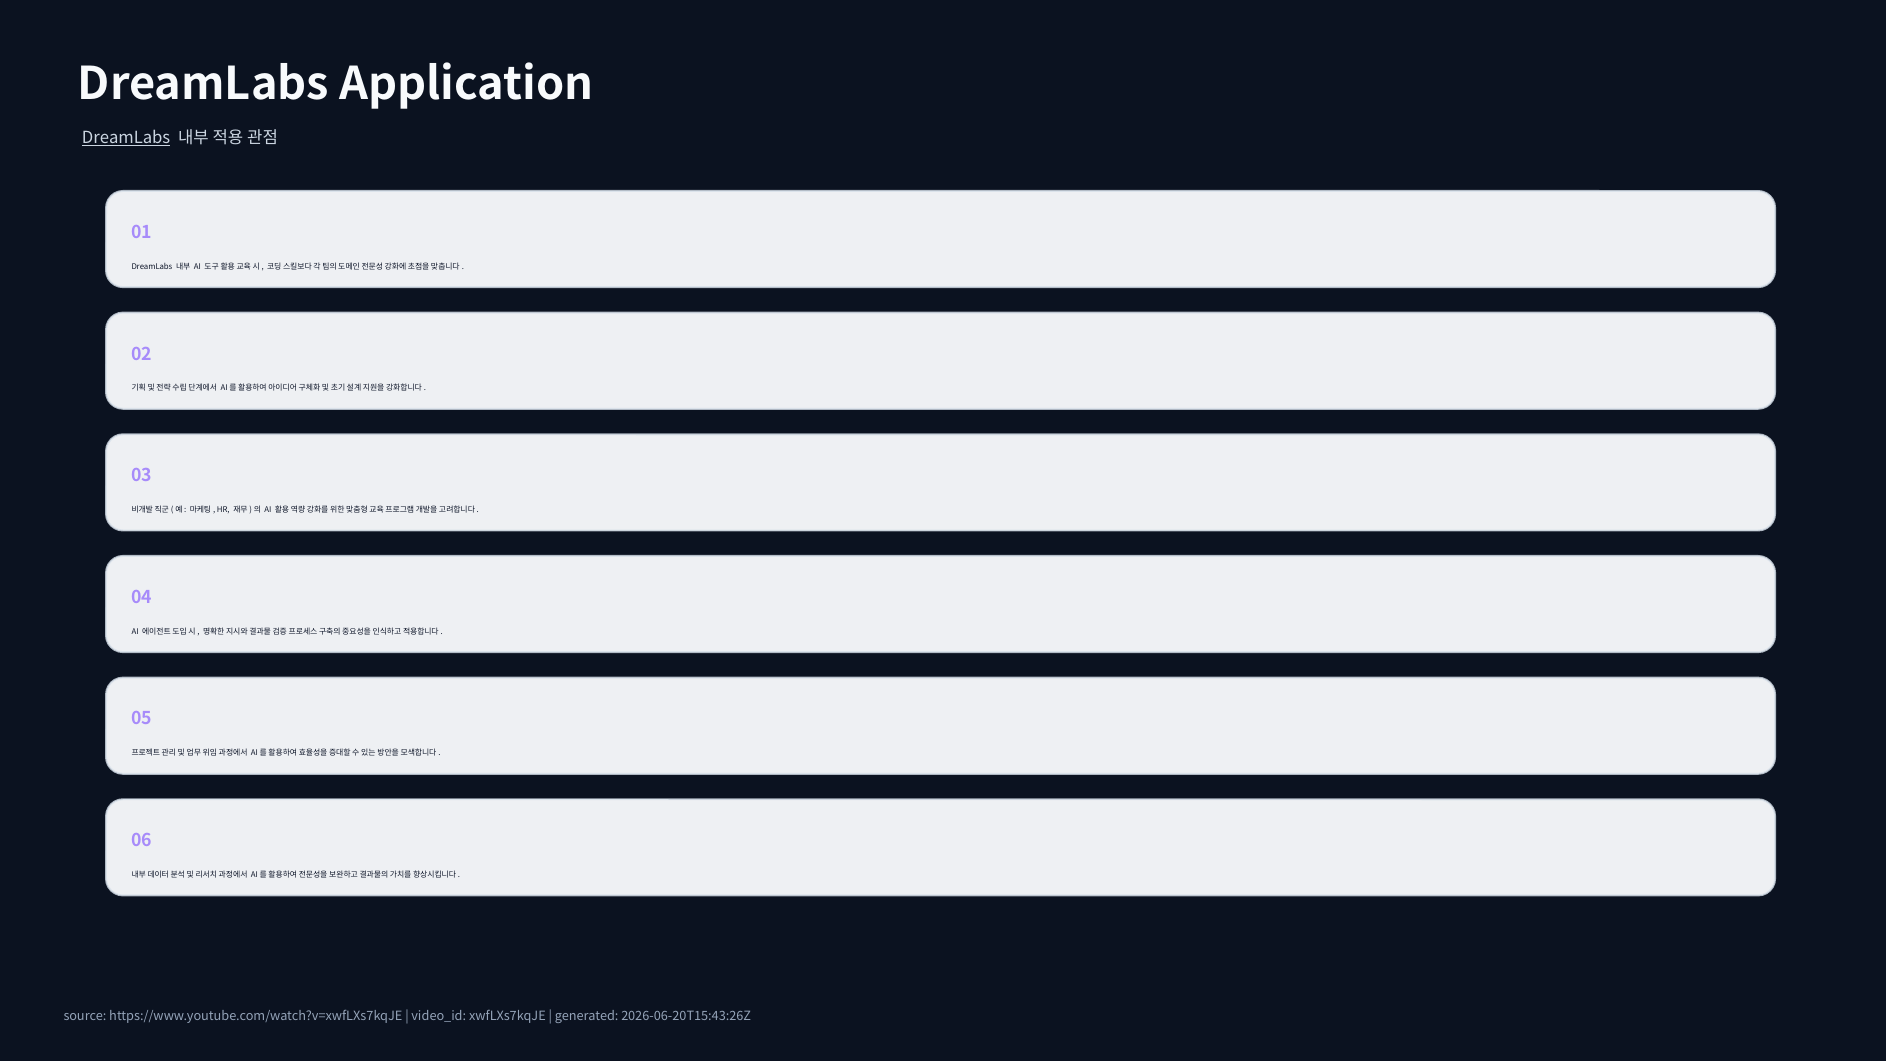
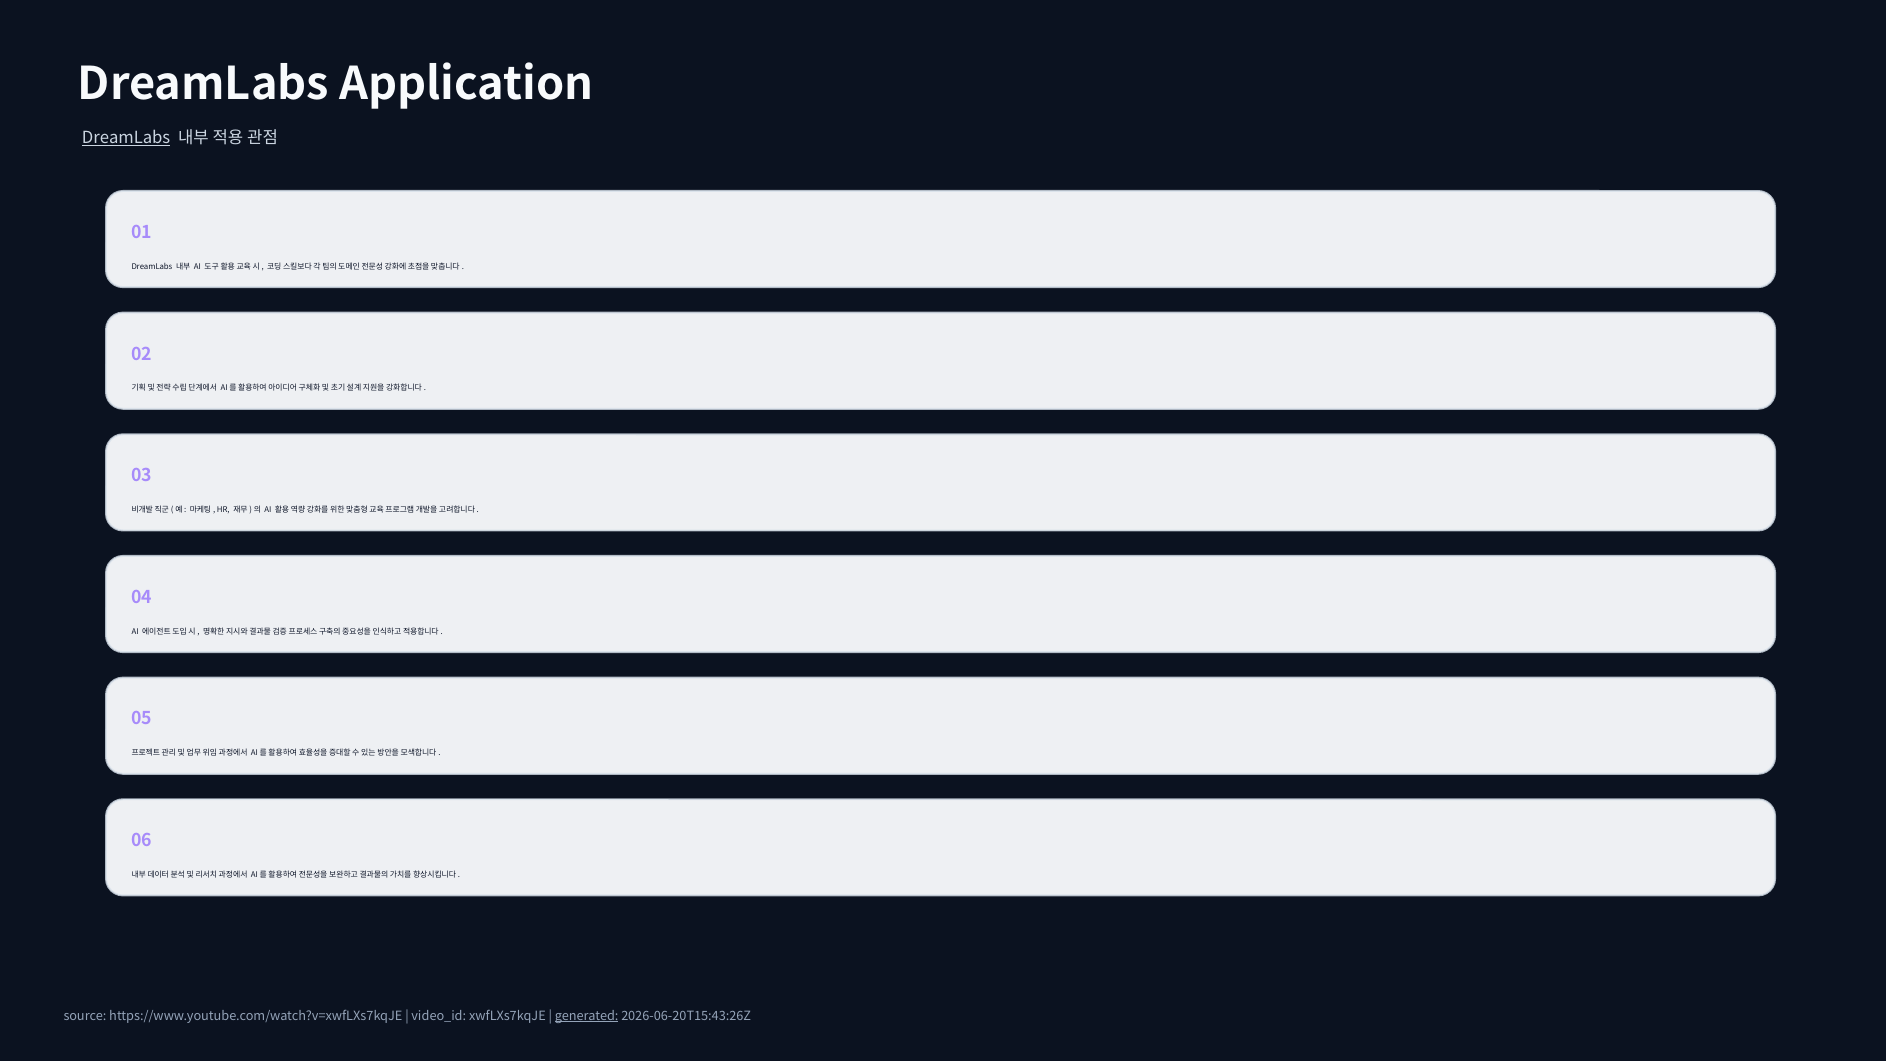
generated underline: none -> present (587, 1016)
